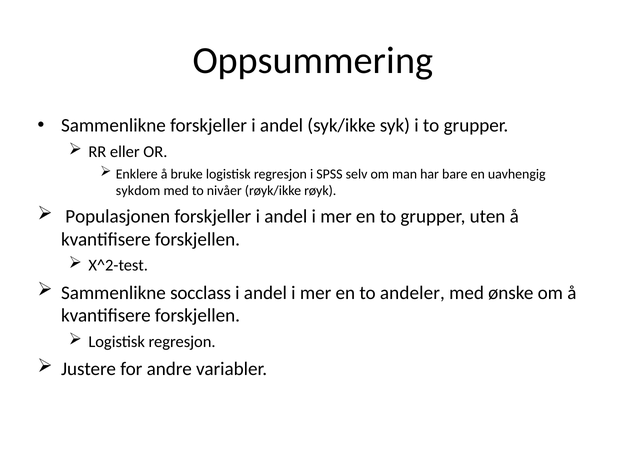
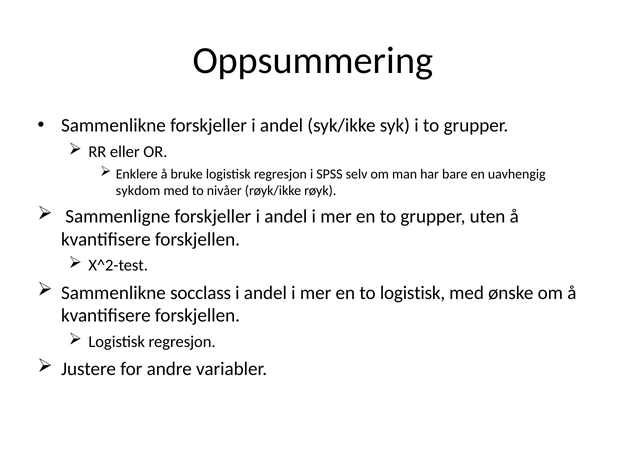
Populasjonen: Populasjonen -> Sammenligne (118, 216)
to andeler: andeler -> logistisk (413, 292)
